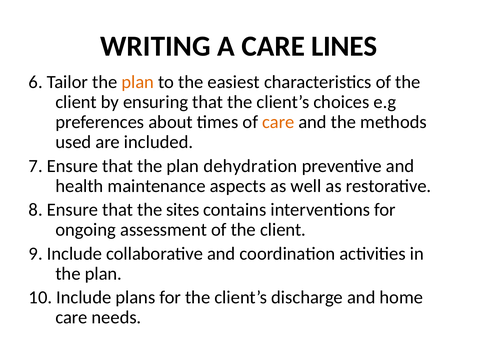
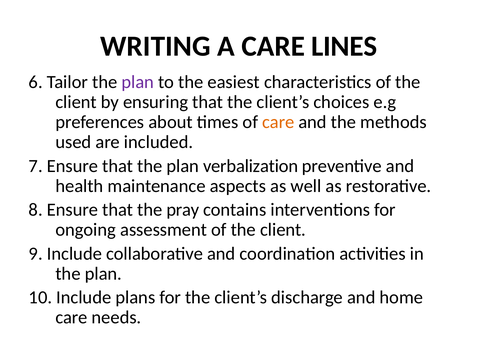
plan colour: orange -> purple (138, 82)
dehydration: dehydration -> verbalization (251, 166)
sites: sites -> pray (183, 210)
